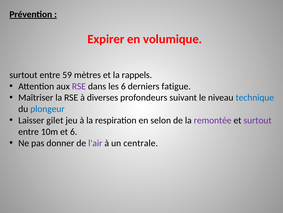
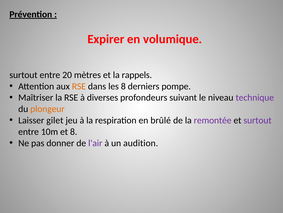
59: 59 -> 20 (67, 75)
RSE colour: purple -> orange (79, 86)
les 6: 6 -> 8 (123, 86)
fatigue: fatigue -> pompe (176, 86)
technique colour: blue -> purple (255, 97)
plongeur colour: blue -> orange (47, 109)
selon: selon -> brûlé (161, 120)
et 6: 6 -> 8 (74, 131)
centrale: centrale -> audition (141, 143)
